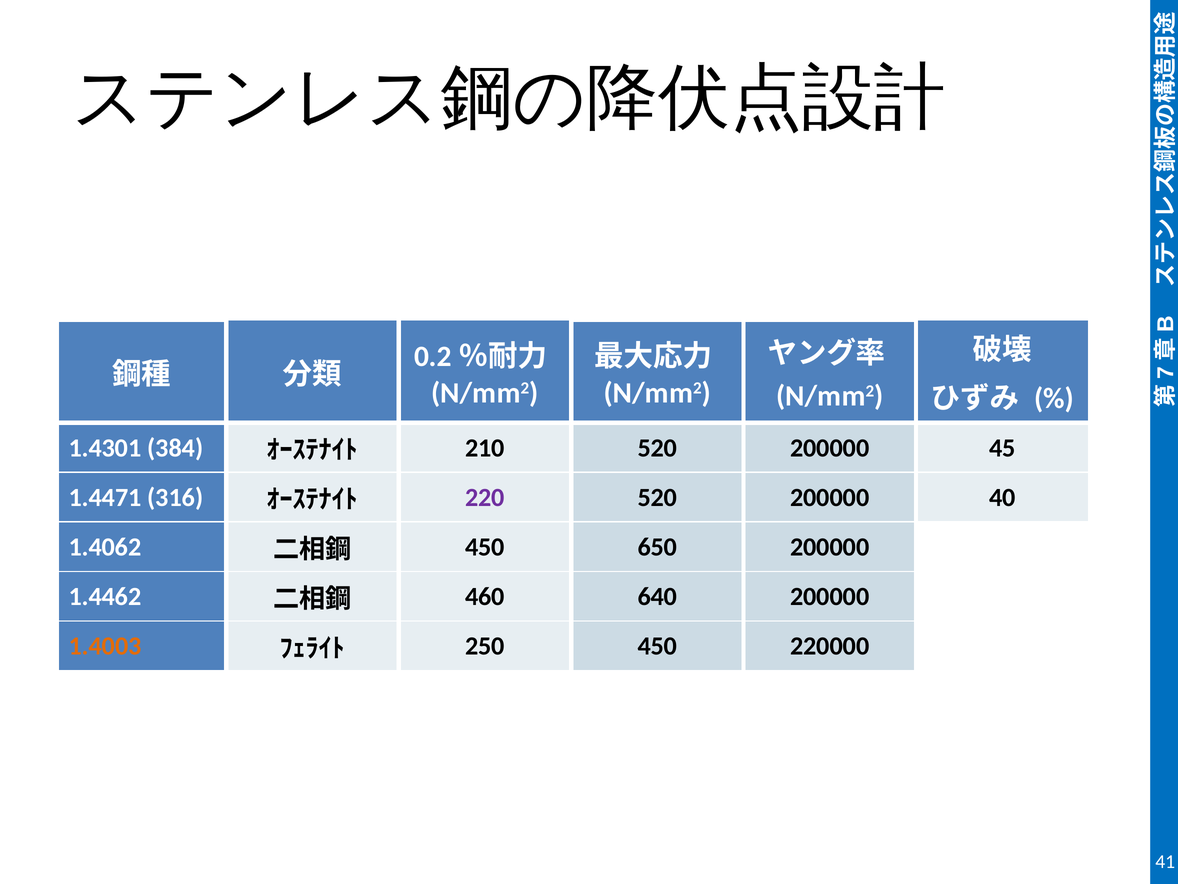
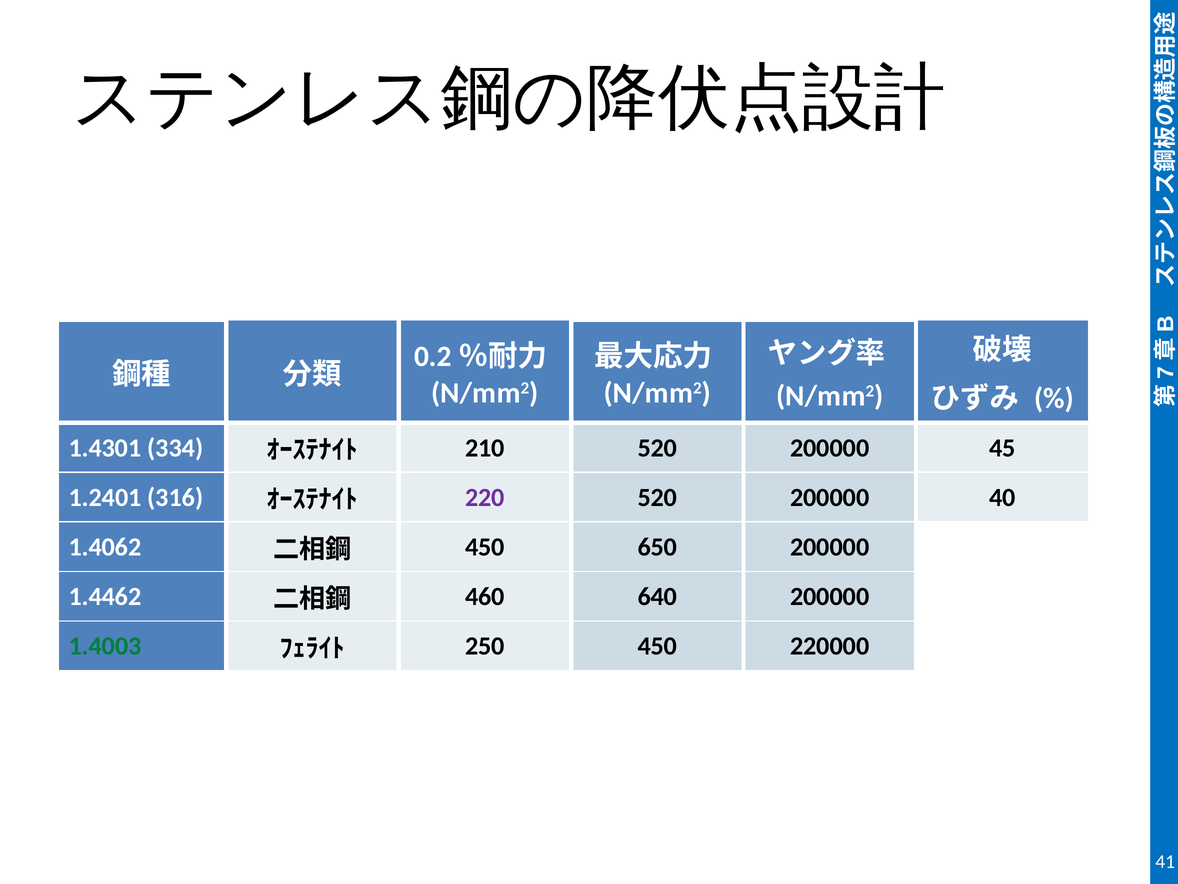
384: 384 -> 334 (175, 448)
1.4471: 1.4471 -> 1.2401 (105, 497)
1.4003 colour: orange -> green (105, 646)
